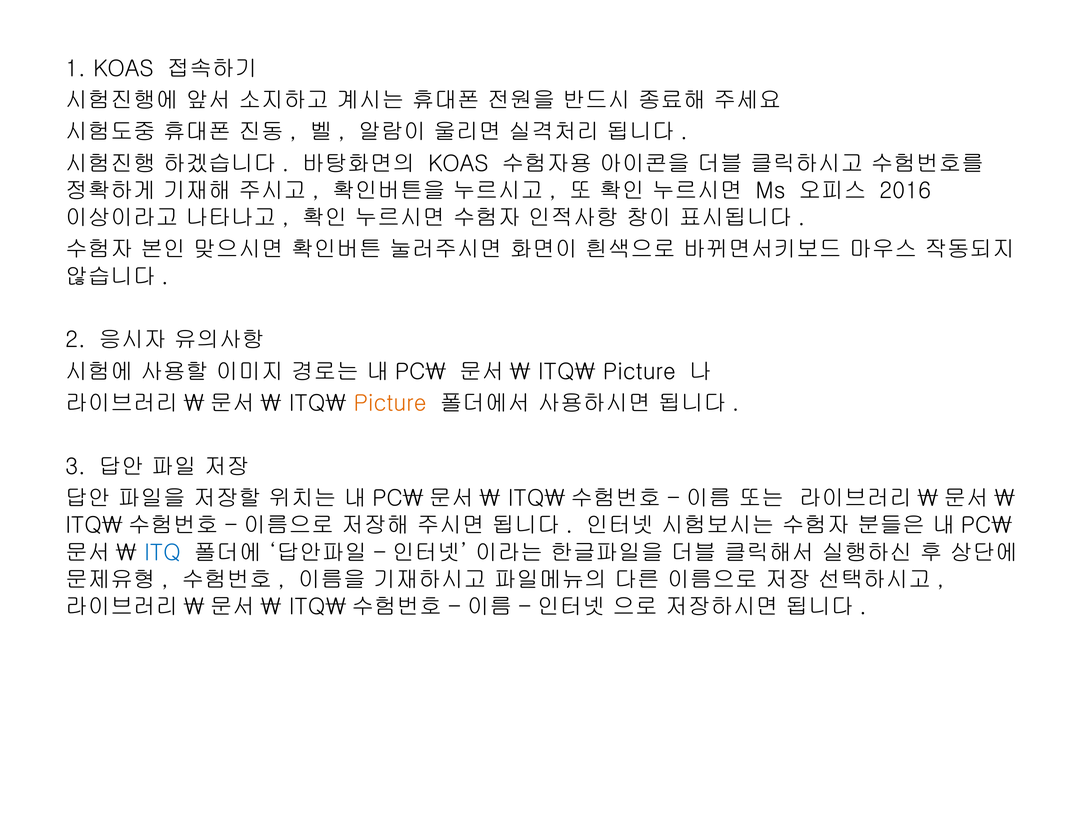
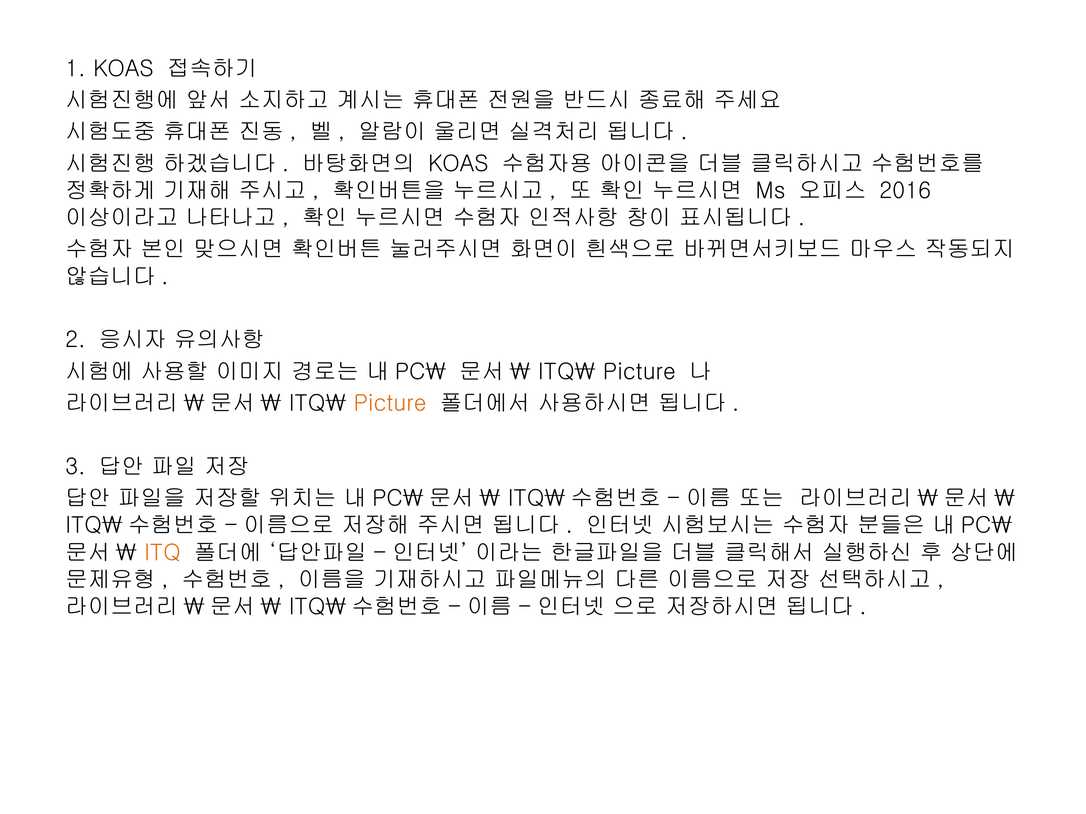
ITQ colour: blue -> orange (162, 553)
